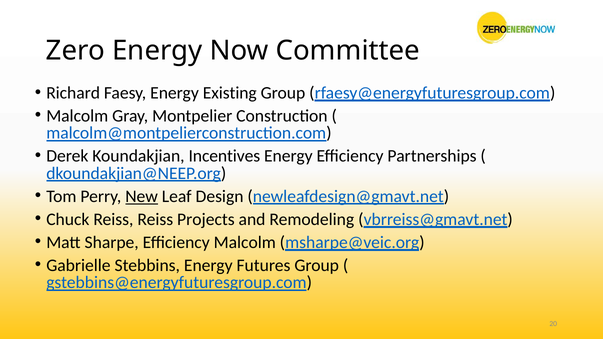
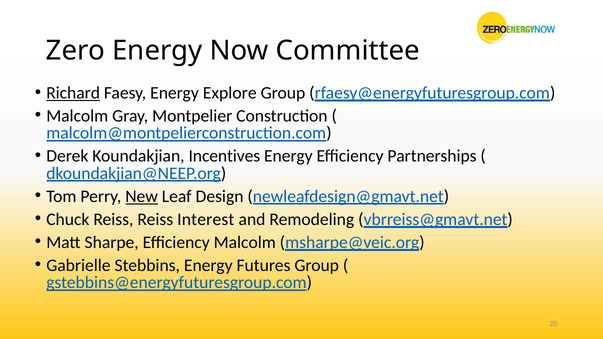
Richard underline: none -> present (73, 93)
Existing: Existing -> Explore (230, 93)
Projects: Projects -> Interest (206, 219)
